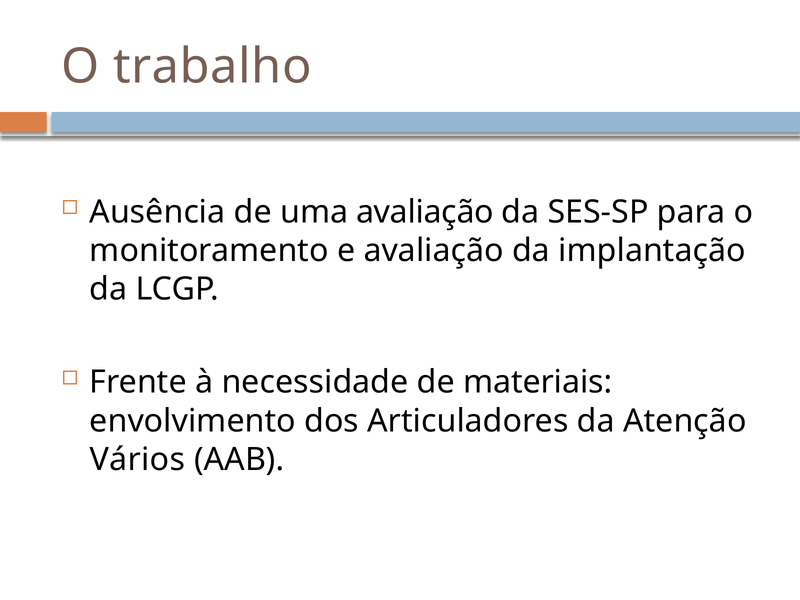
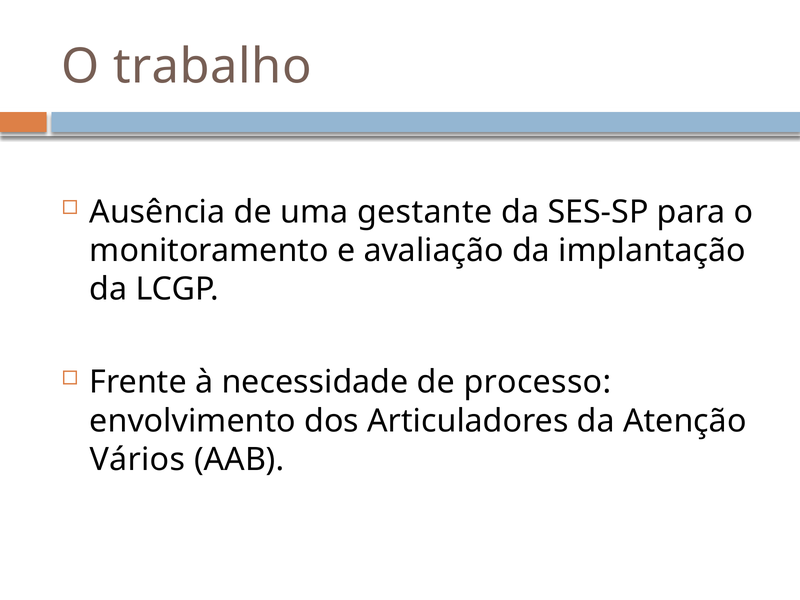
uma avaliação: avaliação -> gestante (425, 212)
materiais: materiais -> processo (537, 382)
